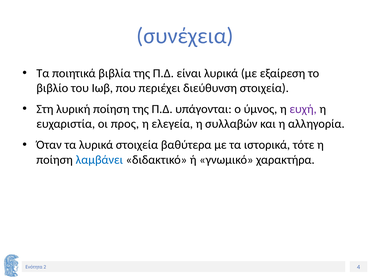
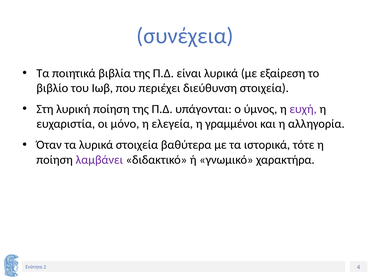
προς: προς -> μόνο (125, 124)
συλλαβών: συλλαβών -> γραμμένοι (231, 124)
λαμβάνει colour: blue -> purple (99, 159)
